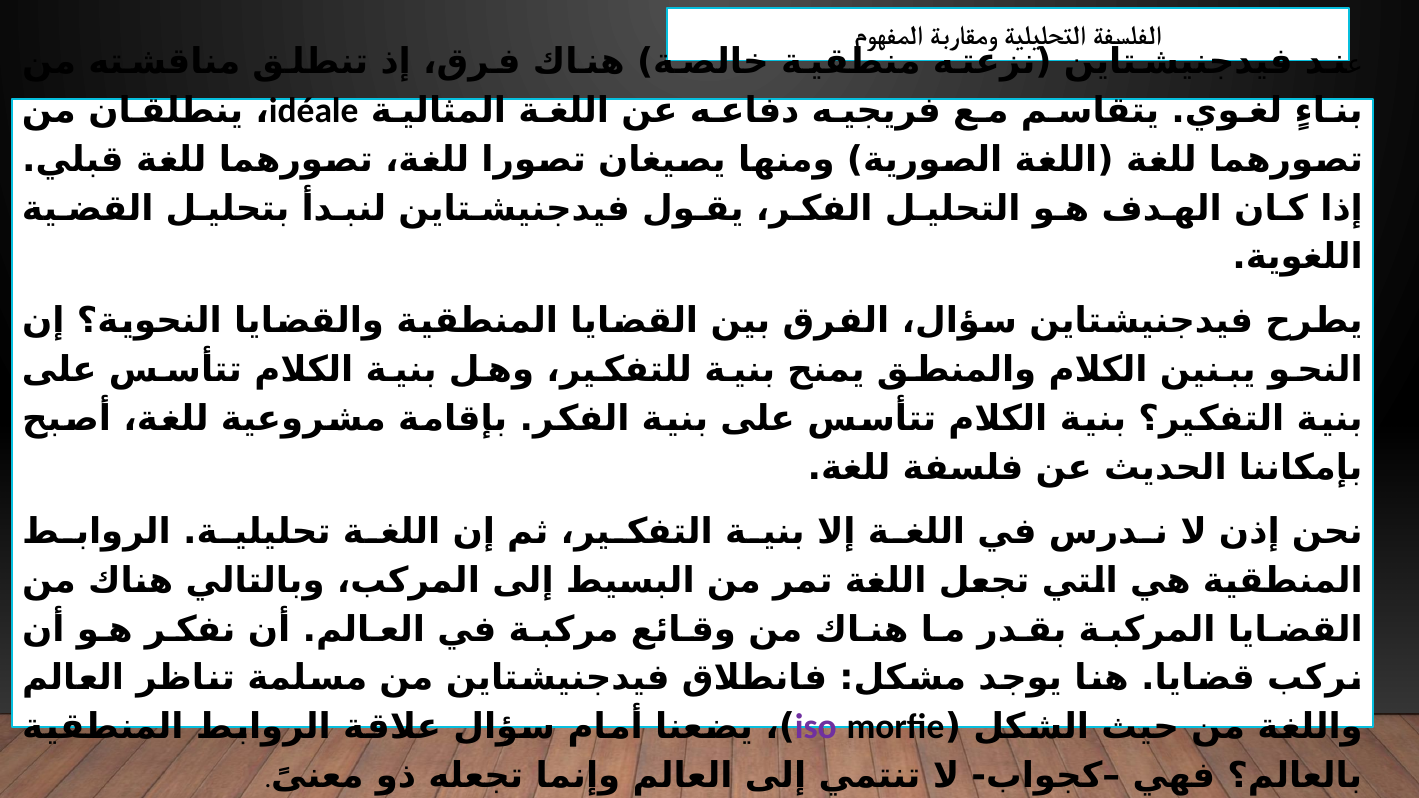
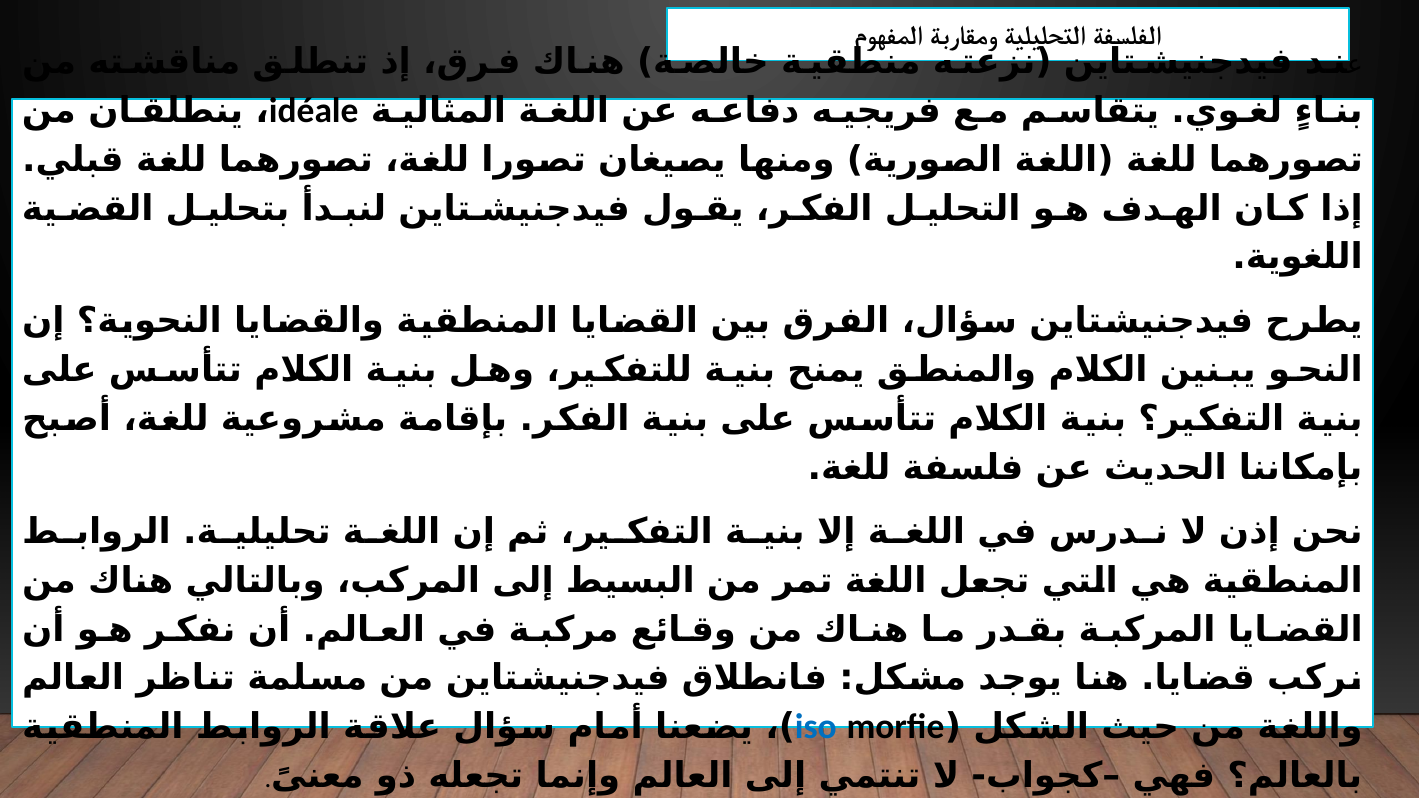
iso colour: purple -> blue (816, 727)
